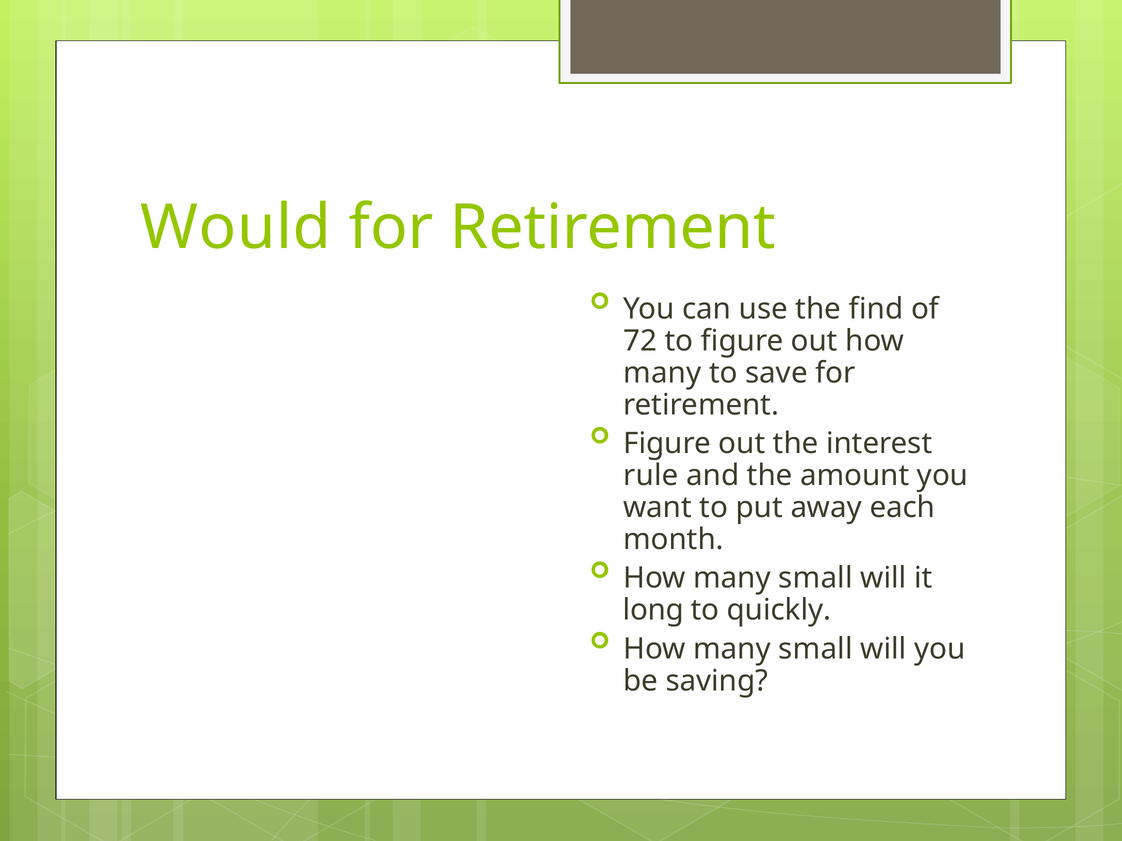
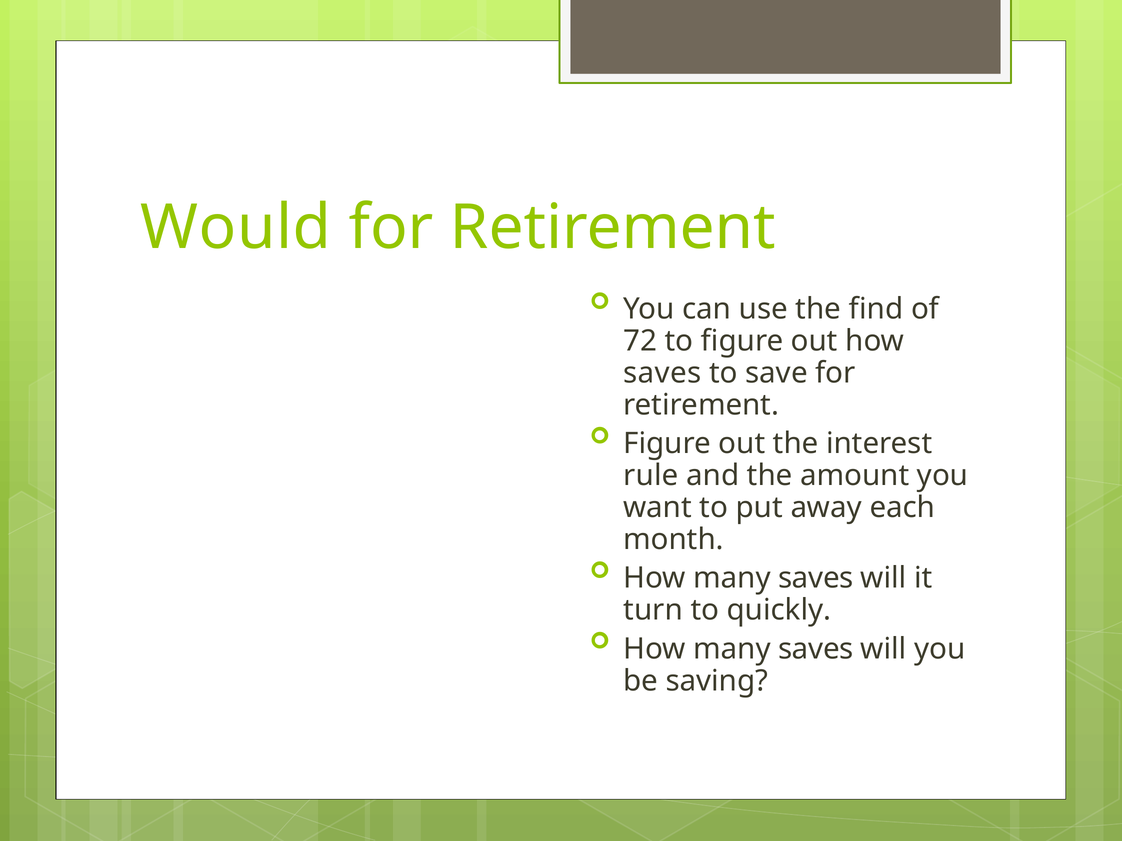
many: many -> saves (662, 373)
small: small -> saves (816, 579)
long: long -> turn (653, 611)
small: small -> saves (816, 649)
